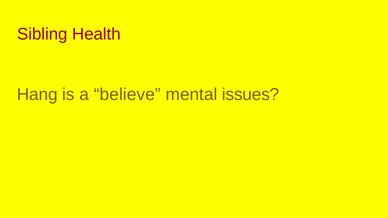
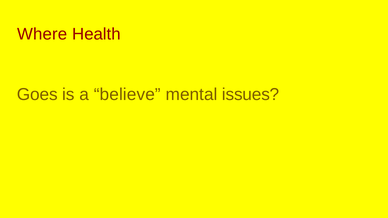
Sibling: Sibling -> Where (42, 34)
Hang: Hang -> Goes (37, 95)
